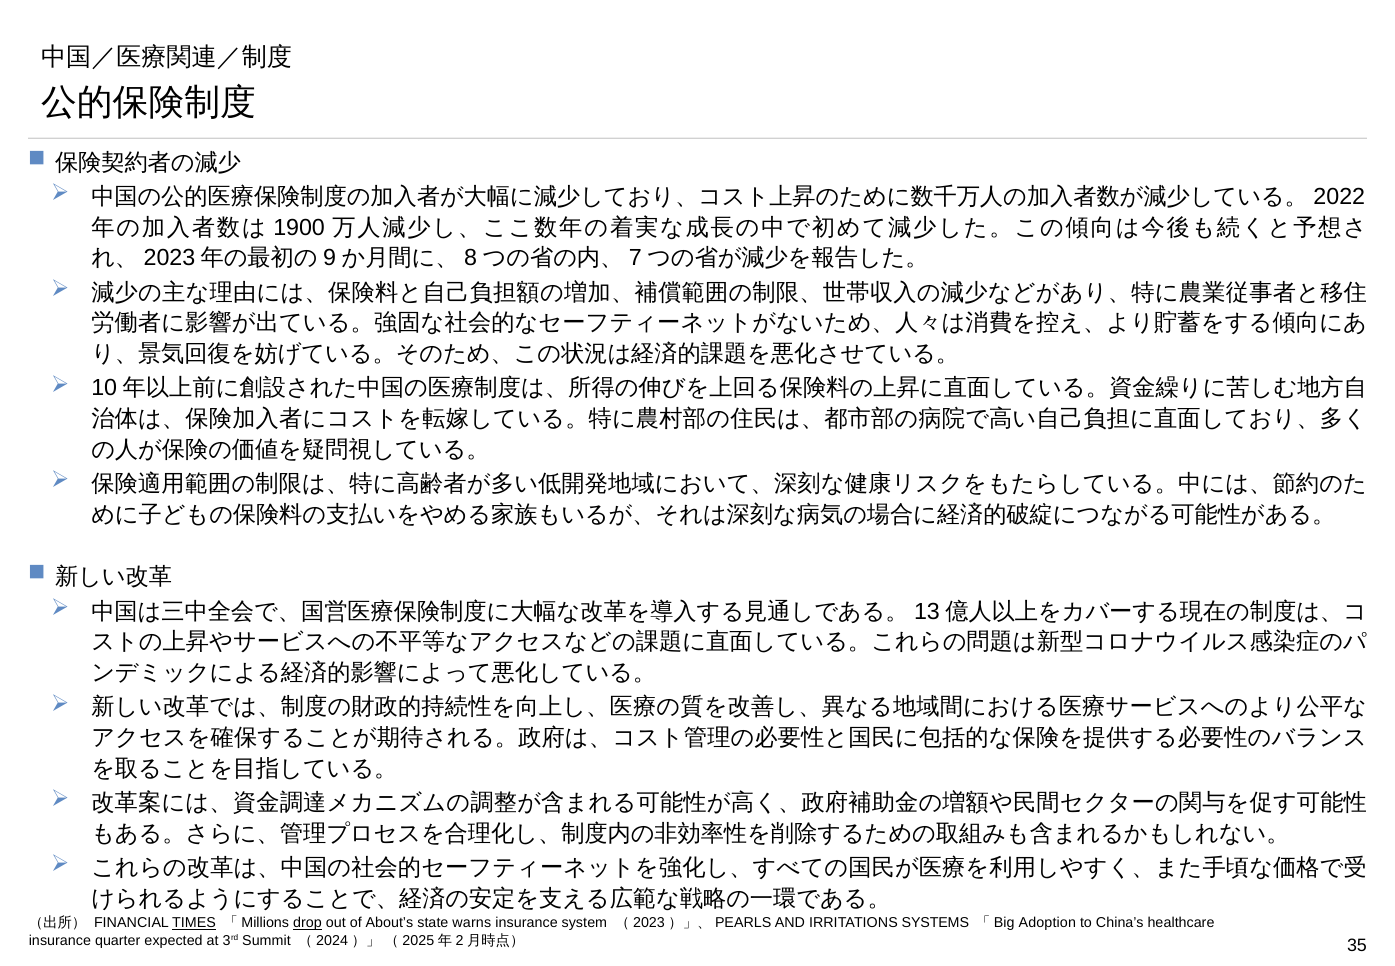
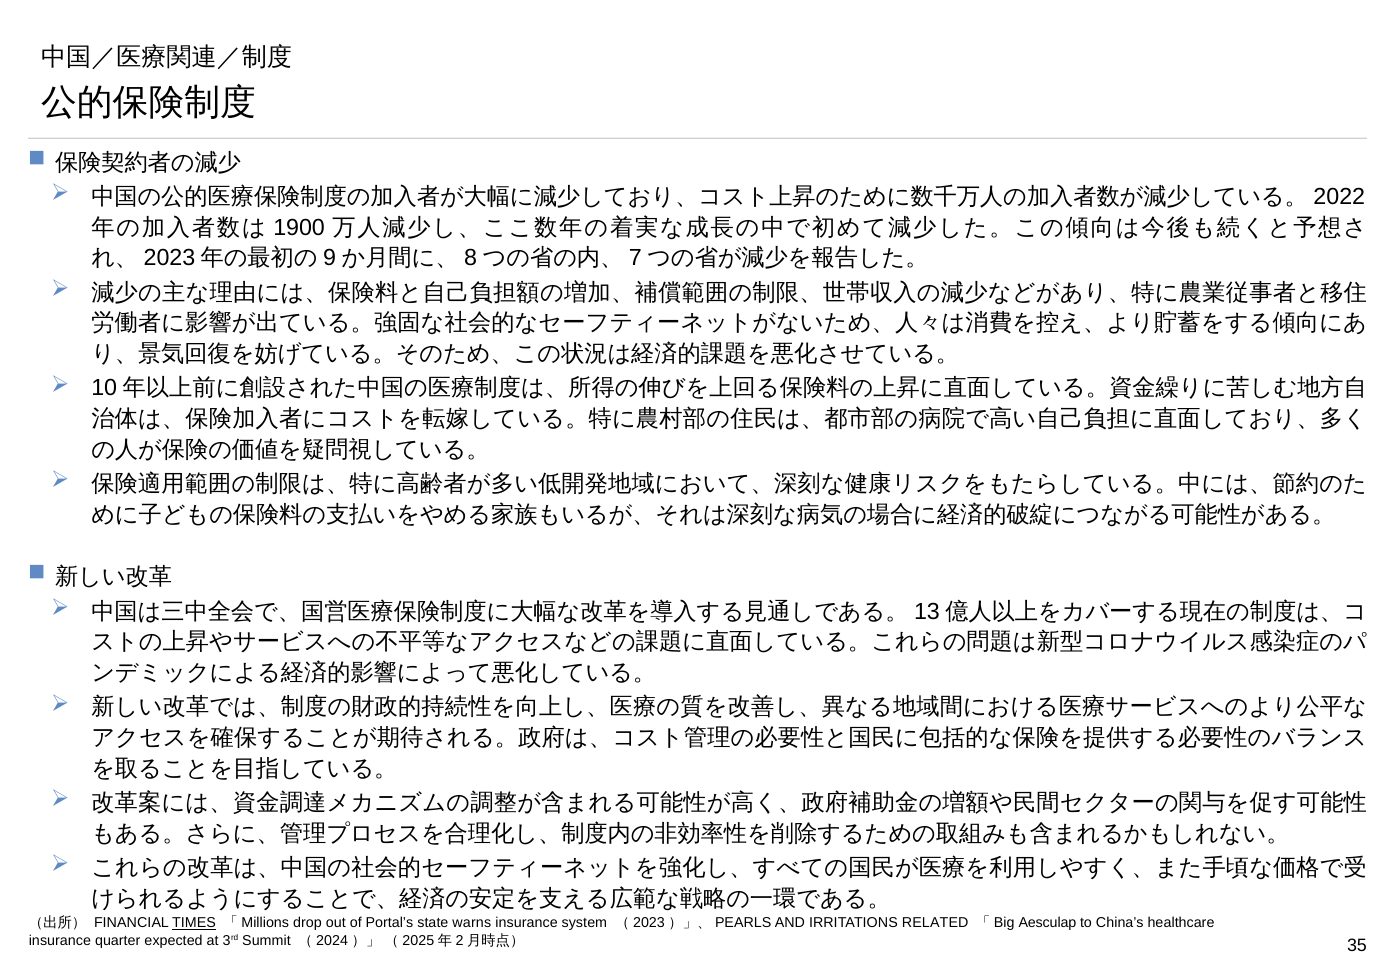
drop underline: present -> none (307, 923)
About’s: About’s -> Portal’s (389, 923)
SYSTEMS: SYSTEMS -> RELATED (935, 923)
Adoption: Adoption -> Aesculap (1047, 923)
